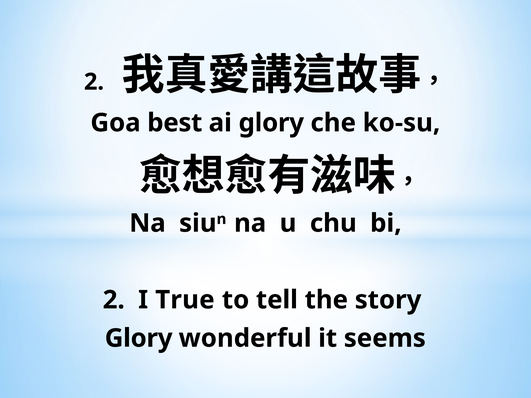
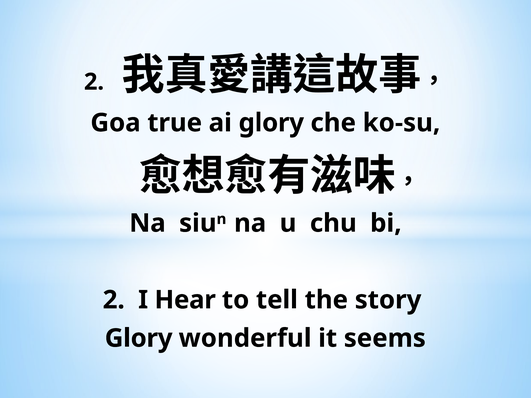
best: best -> true (175, 123)
True: True -> Hear (185, 300)
